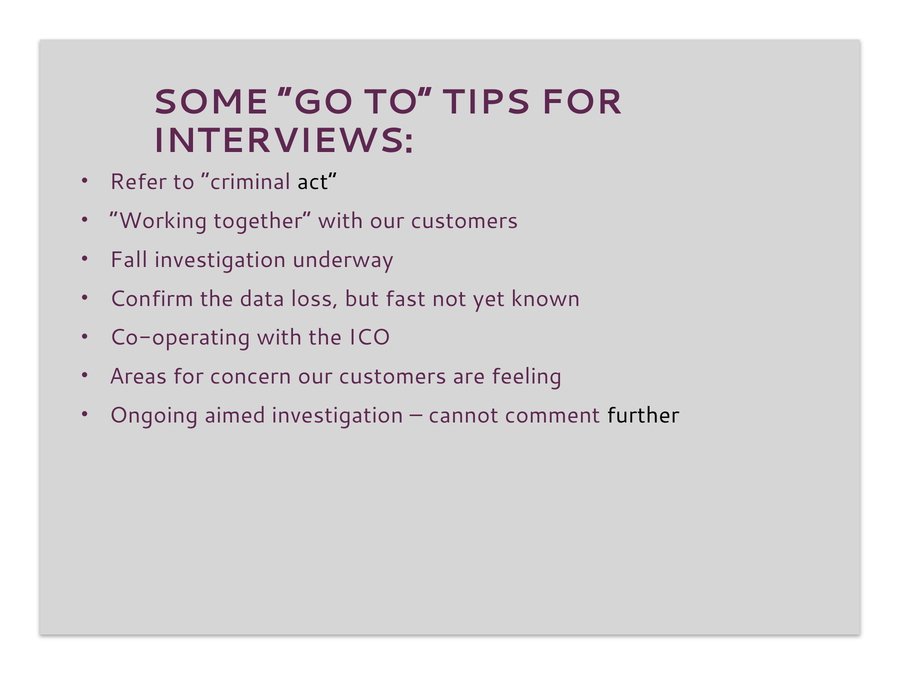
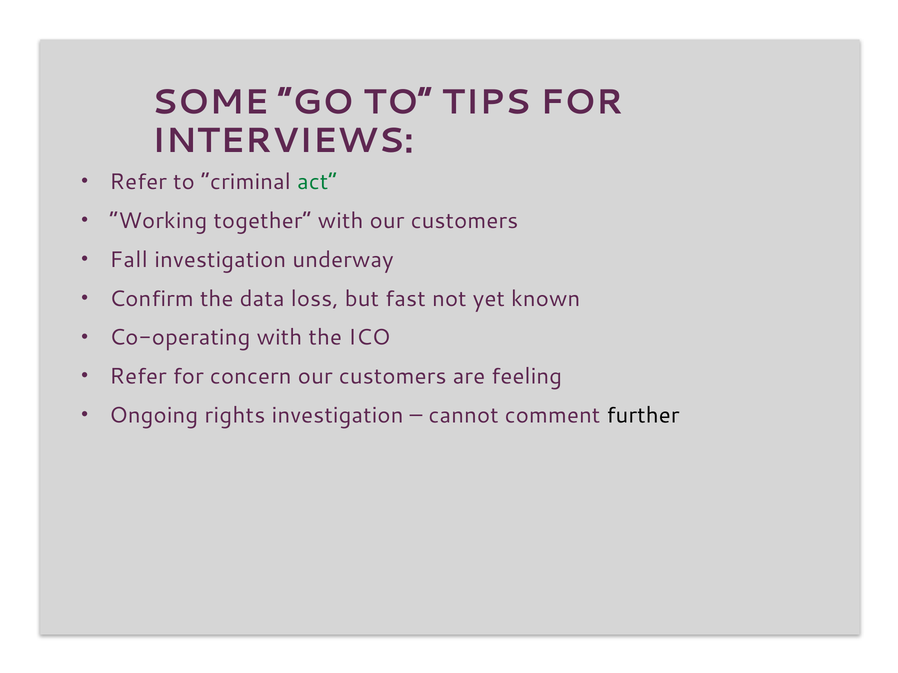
act colour: black -> green (317, 182)
Areas: Areas -> Refer (138, 377)
aimed: aimed -> rights (235, 416)
